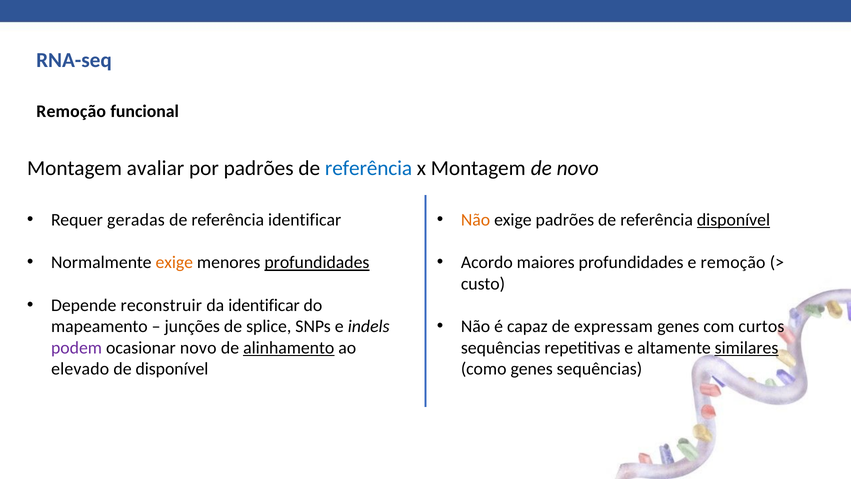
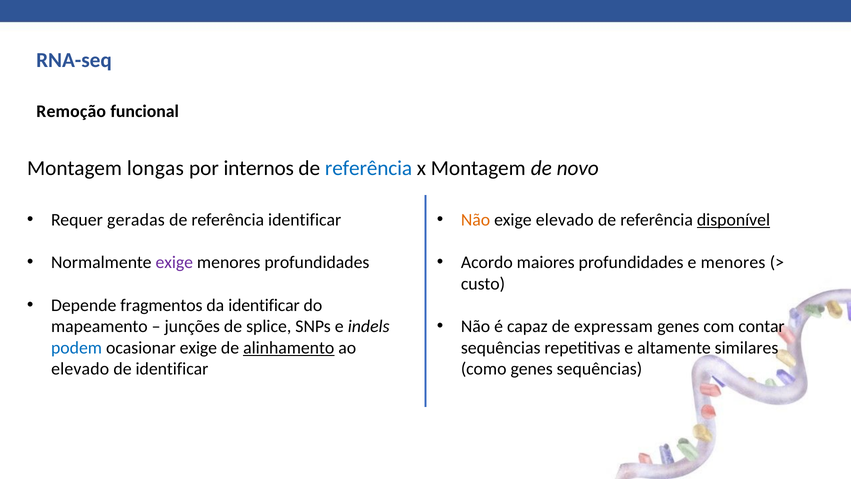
avaliar: avaliar -> longas (155, 168)
por padrões: padrões -> internos (259, 168)
exige padrões: padrões -> elevado (565, 220)
e remoção: remoção -> menores (733, 262)
exige colour: orange -> purple (174, 262)
profundidades underline: present -> none (317, 262)
reconstruir: reconstruir -> fragmentos (161, 305)
curtos: curtos -> contar (762, 326)
similares underline: present -> none (747, 347)
podem colour: purple -> blue (77, 348)
ocasionar novo: novo -> exige (198, 348)
de disponível: disponível -> identificar (172, 369)
